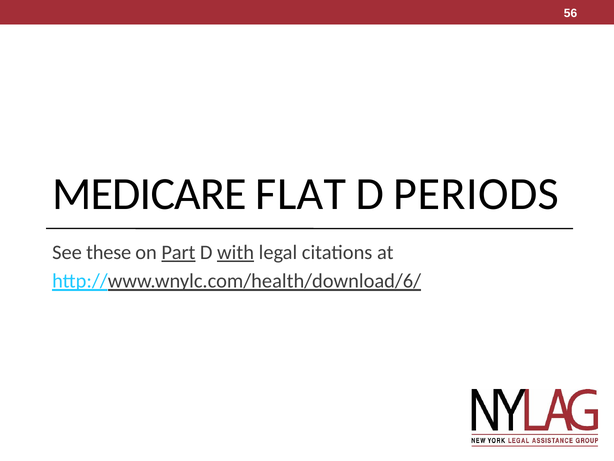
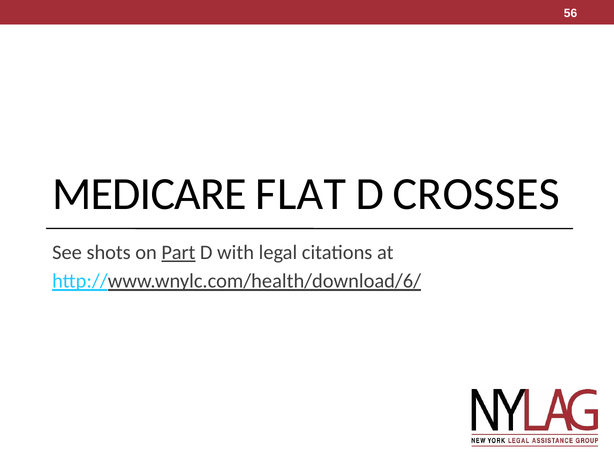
PERIODS: PERIODS -> CROSSES (476, 194)
these: these -> shots (109, 252)
with underline: present -> none (236, 252)
